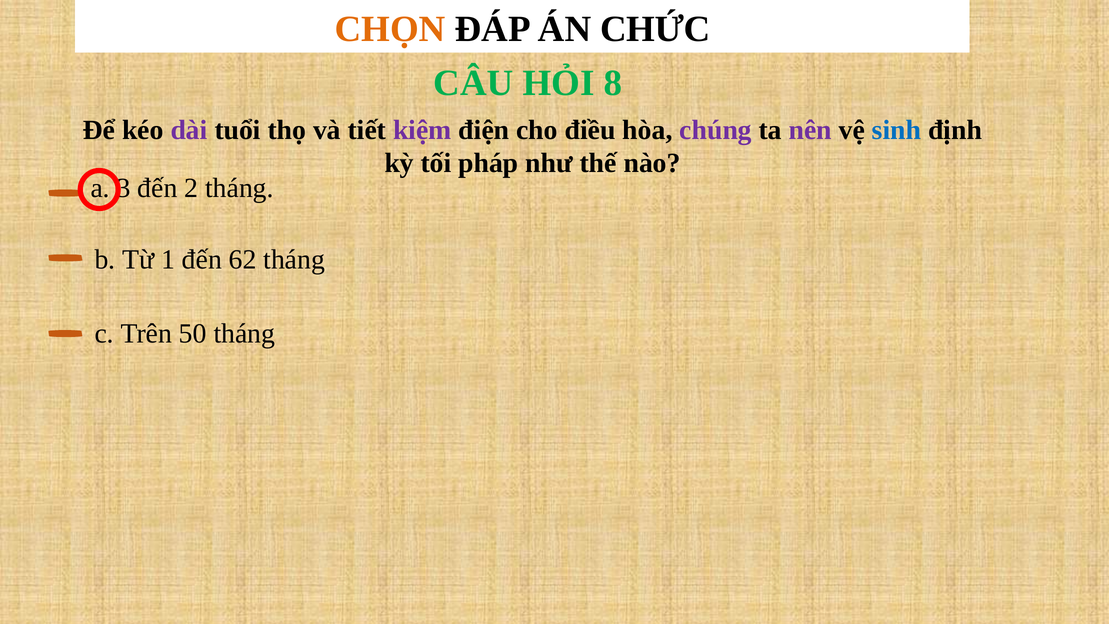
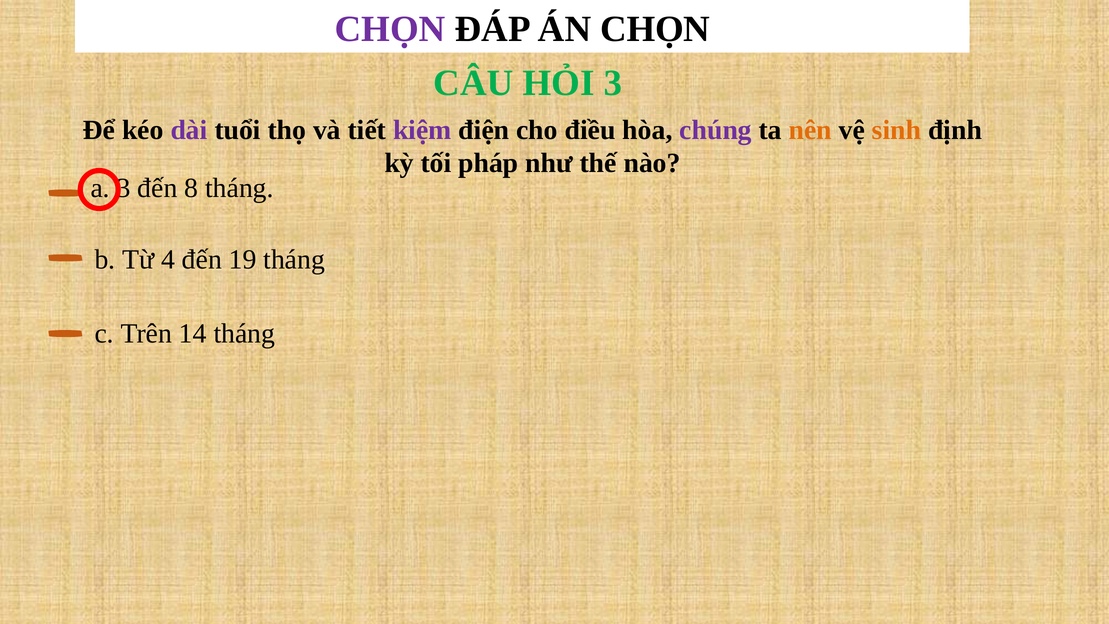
CHỌN colour: orange -> purple (390, 29)
ÁN CHỨC: CHỨC -> CHỌN (655, 29)
HỎI 8: 8 -> 3 (613, 83)
nên colour: purple -> orange (810, 130)
sinh colour: blue -> orange (897, 130)
2: 2 -> 8 (191, 188)
1: 1 -> 4 (168, 259)
62: 62 -> 19 (243, 259)
50: 50 -> 14 (193, 333)
